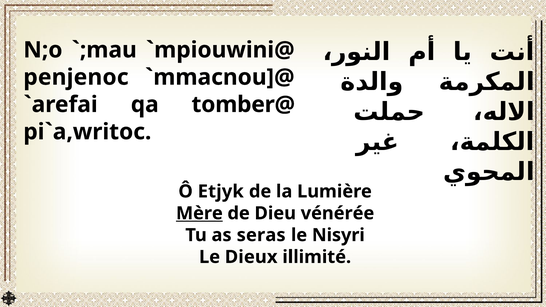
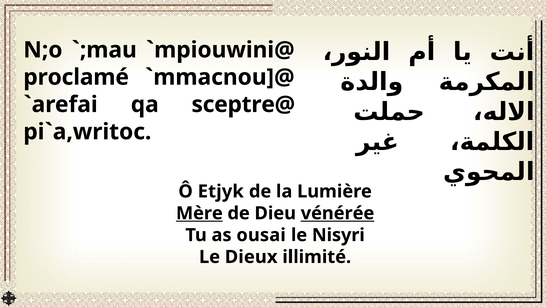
penjenoc: penjenoc -> proclamé (76, 77)
tomber@: tomber@ -> sceptre@ (243, 105)
vénérée underline: none -> present (338, 213)
seras: seras -> ousai (261, 235)
